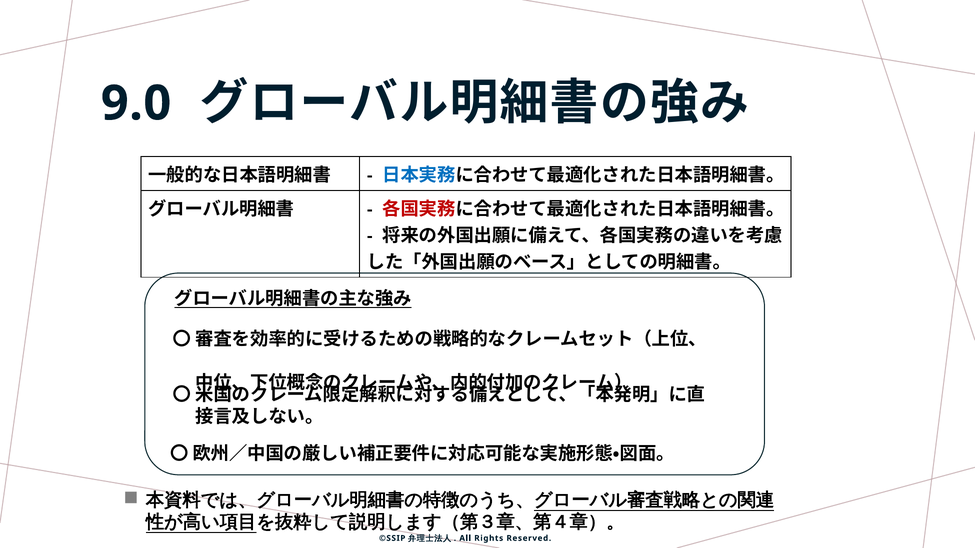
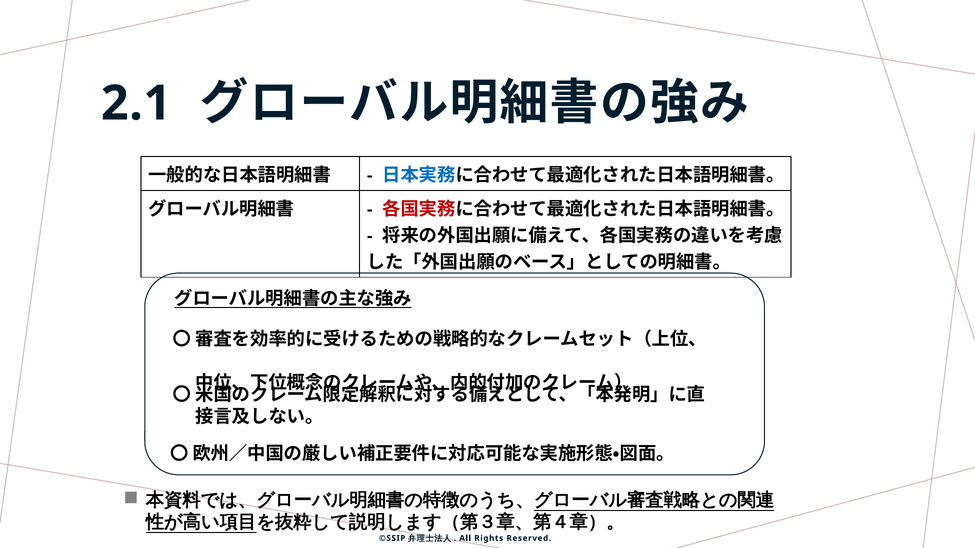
9.0: 9.0 -> 2.1 (136, 104)
